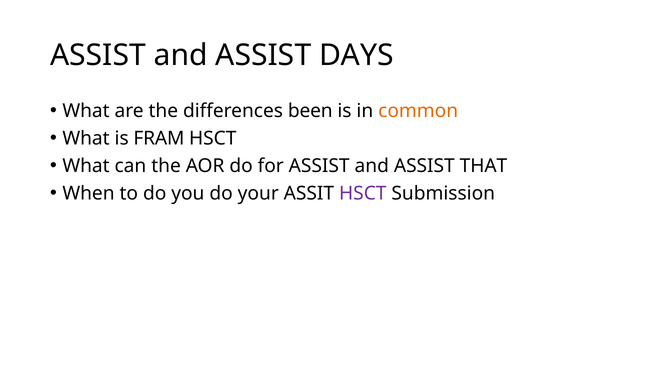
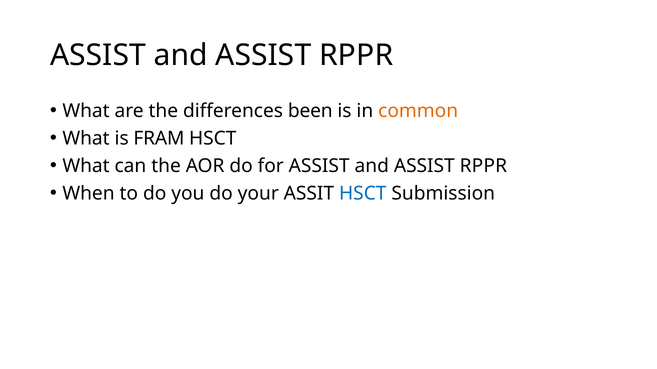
DAYS: DAYS -> RPPR (356, 55)
THAT: THAT -> RPPR (483, 166)
HSCT colour: purple -> blue (363, 194)
